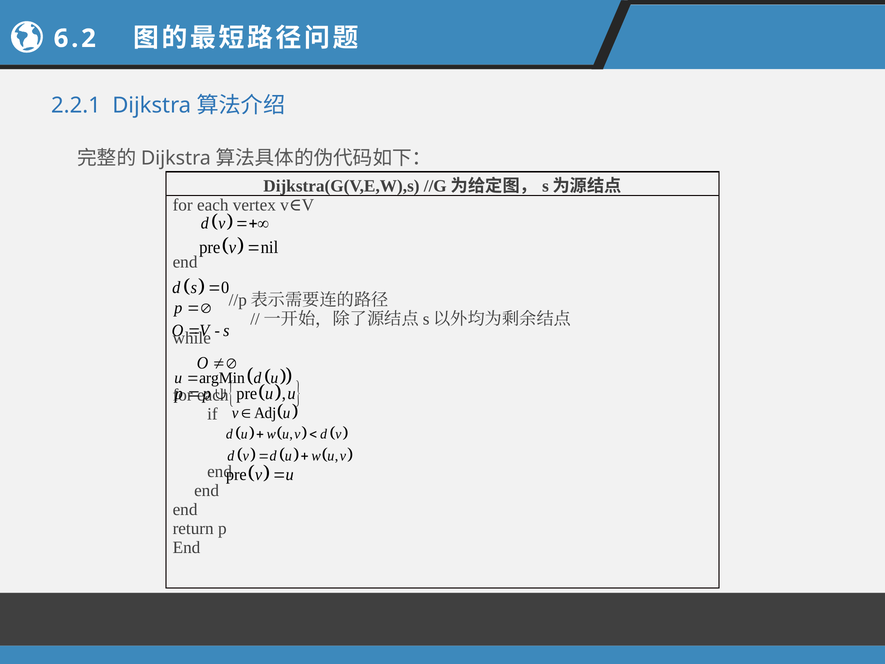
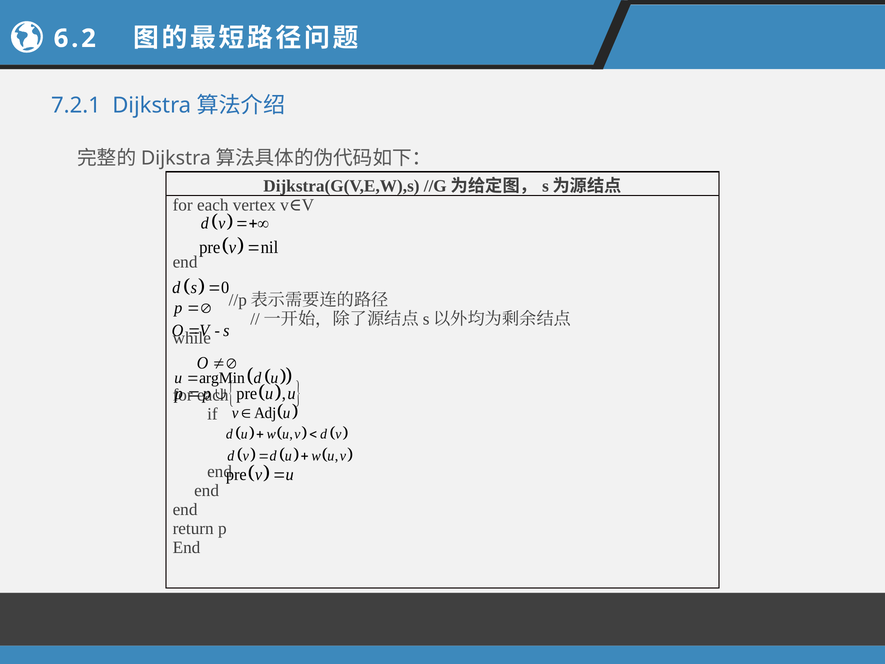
2.2.1: 2.2.1 -> 7.2.1 (76, 105)
